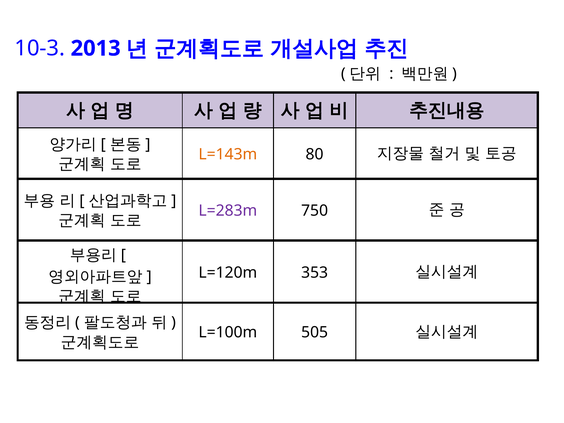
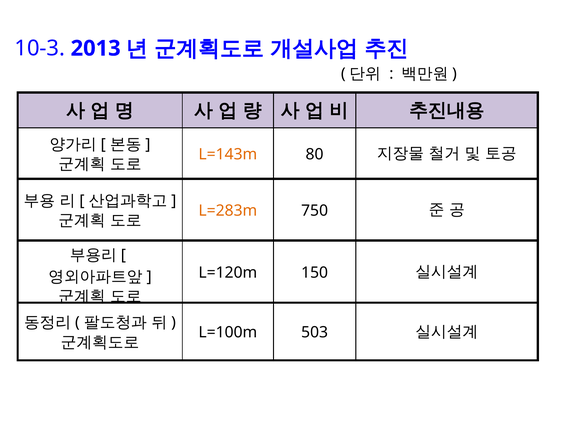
L=283m colour: purple -> orange (228, 211)
353: 353 -> 150 (315, 272)
505: 505 -> 503 (315, 332)
